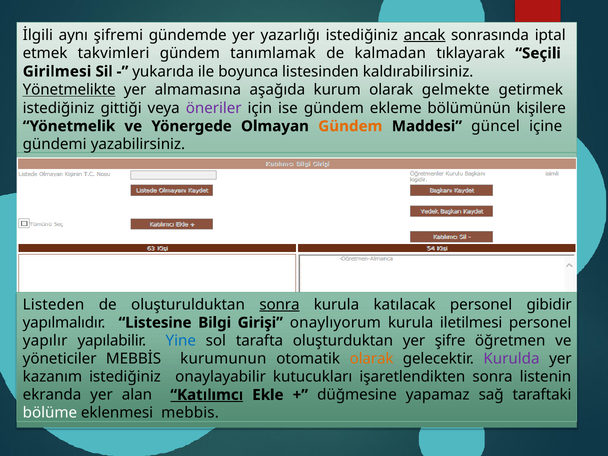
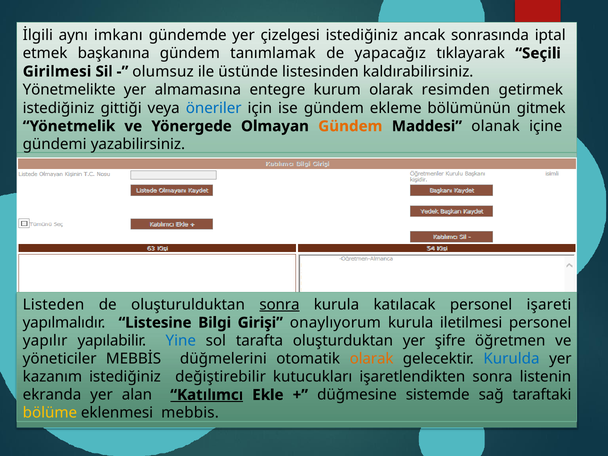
şifremi: şifremi -> imkanı (118, 35)
yazarlığı: yazarlığı -> çizelgesi (290, 35)
ancak underline: present -> none (425, 35)
takvimleri: takvimleri -> başkanına (114, 53)
kalmadan: kalmadan -> yapacağız (390, 53)
yukarıda: yukarıda -> olumsuz (163, 72)
boyunca: boyunca -> üstünde (248, 72)
Yönetmelikte underline: present -> none (69, 90)
aşağıda: aşağıda -> entegre (277, 90)
gelmekte: gelmekte -> resimden (456, 90)
öneriler colour: purple -> blue (214, 108)
kişilere: kişilere -> gitmek (541, 108)
güncel: güncel -> olanak (496, 126)
gibidir: gibidir -> işareti (549, 305)
kurumunun: kurumunun -> düğmelerini (223, 359)
Kurulda colour: purple -> blue (511, 359)
onaylayabilir: onaylayabilir -> değiştirebilir (221, 377)
yapamaz: yapamaz -> sistemde (438, 395)
bölüme colour: white -> yellow (50, 413)
